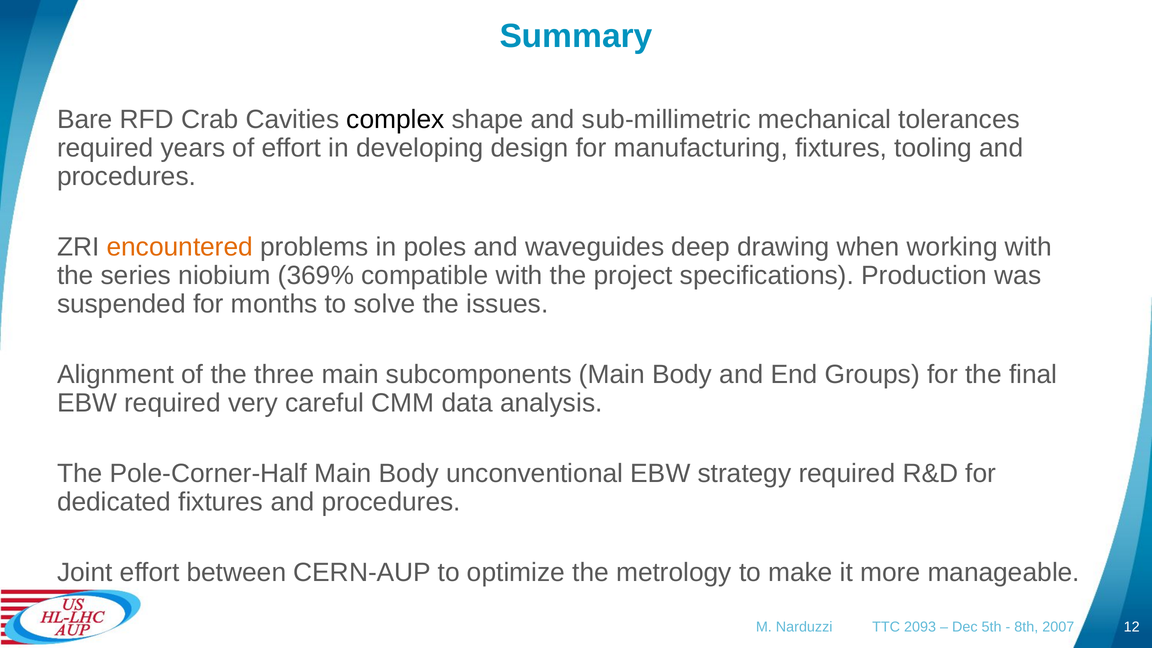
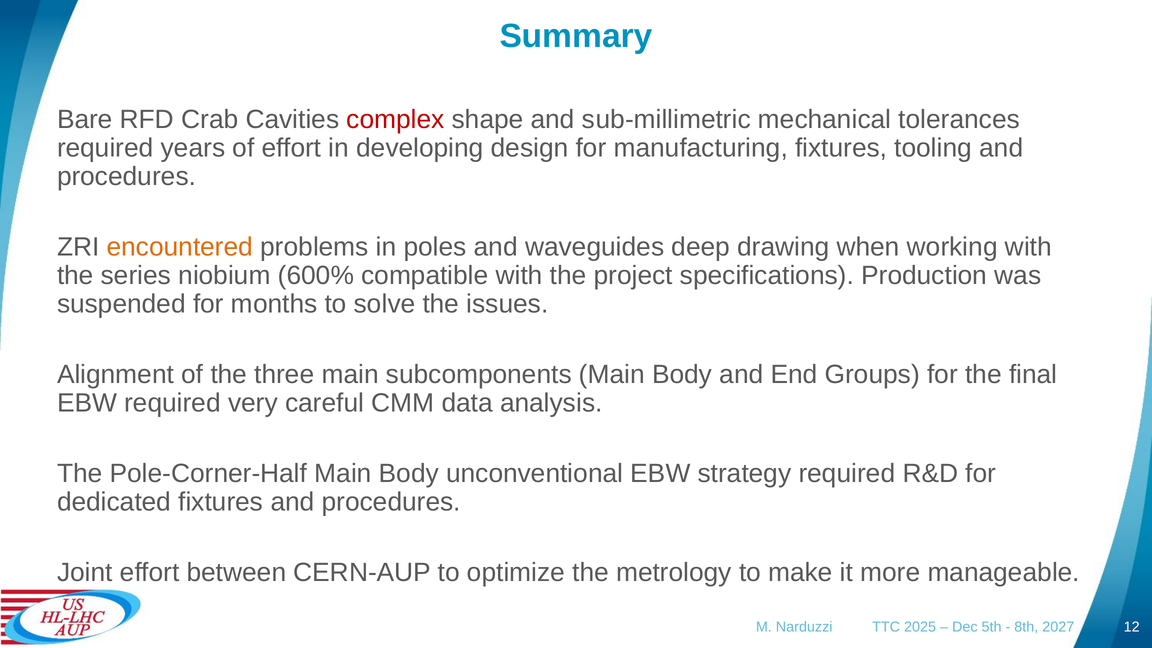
complex colour: black -> red (396, 119)
369%: 369% -> 600% (316, 275)
2093: 2093 -> 2025 (920, 627)
2007: 2007 -> 2027 (1058, 627)
